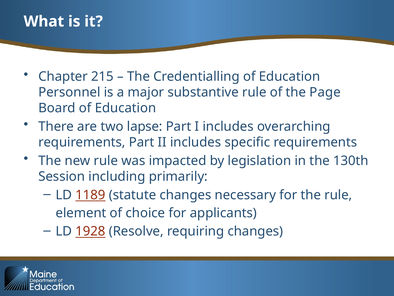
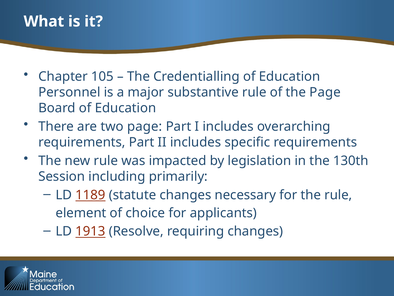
215: 215 -> 105 (102, 76)
two lapse: lapse -> page (145, 126)
1928: 1928 -> 1913 (90, 231)
